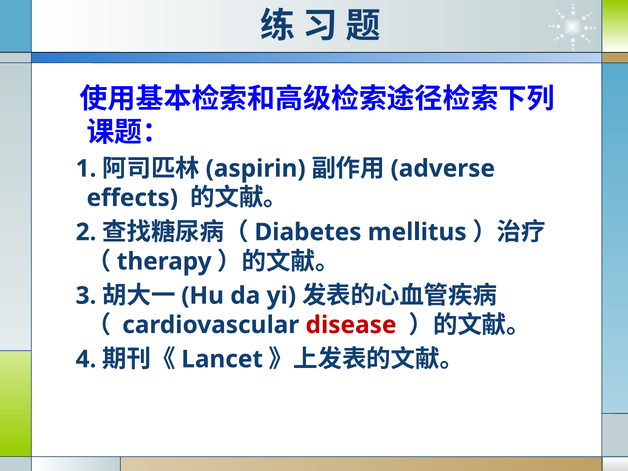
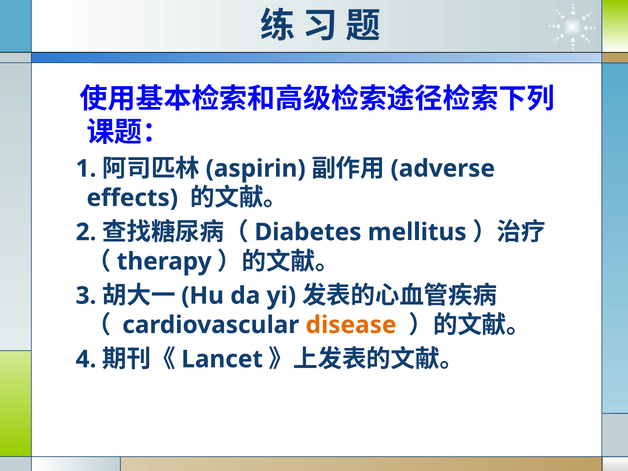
disease colour: red -> orange (351, 325)
